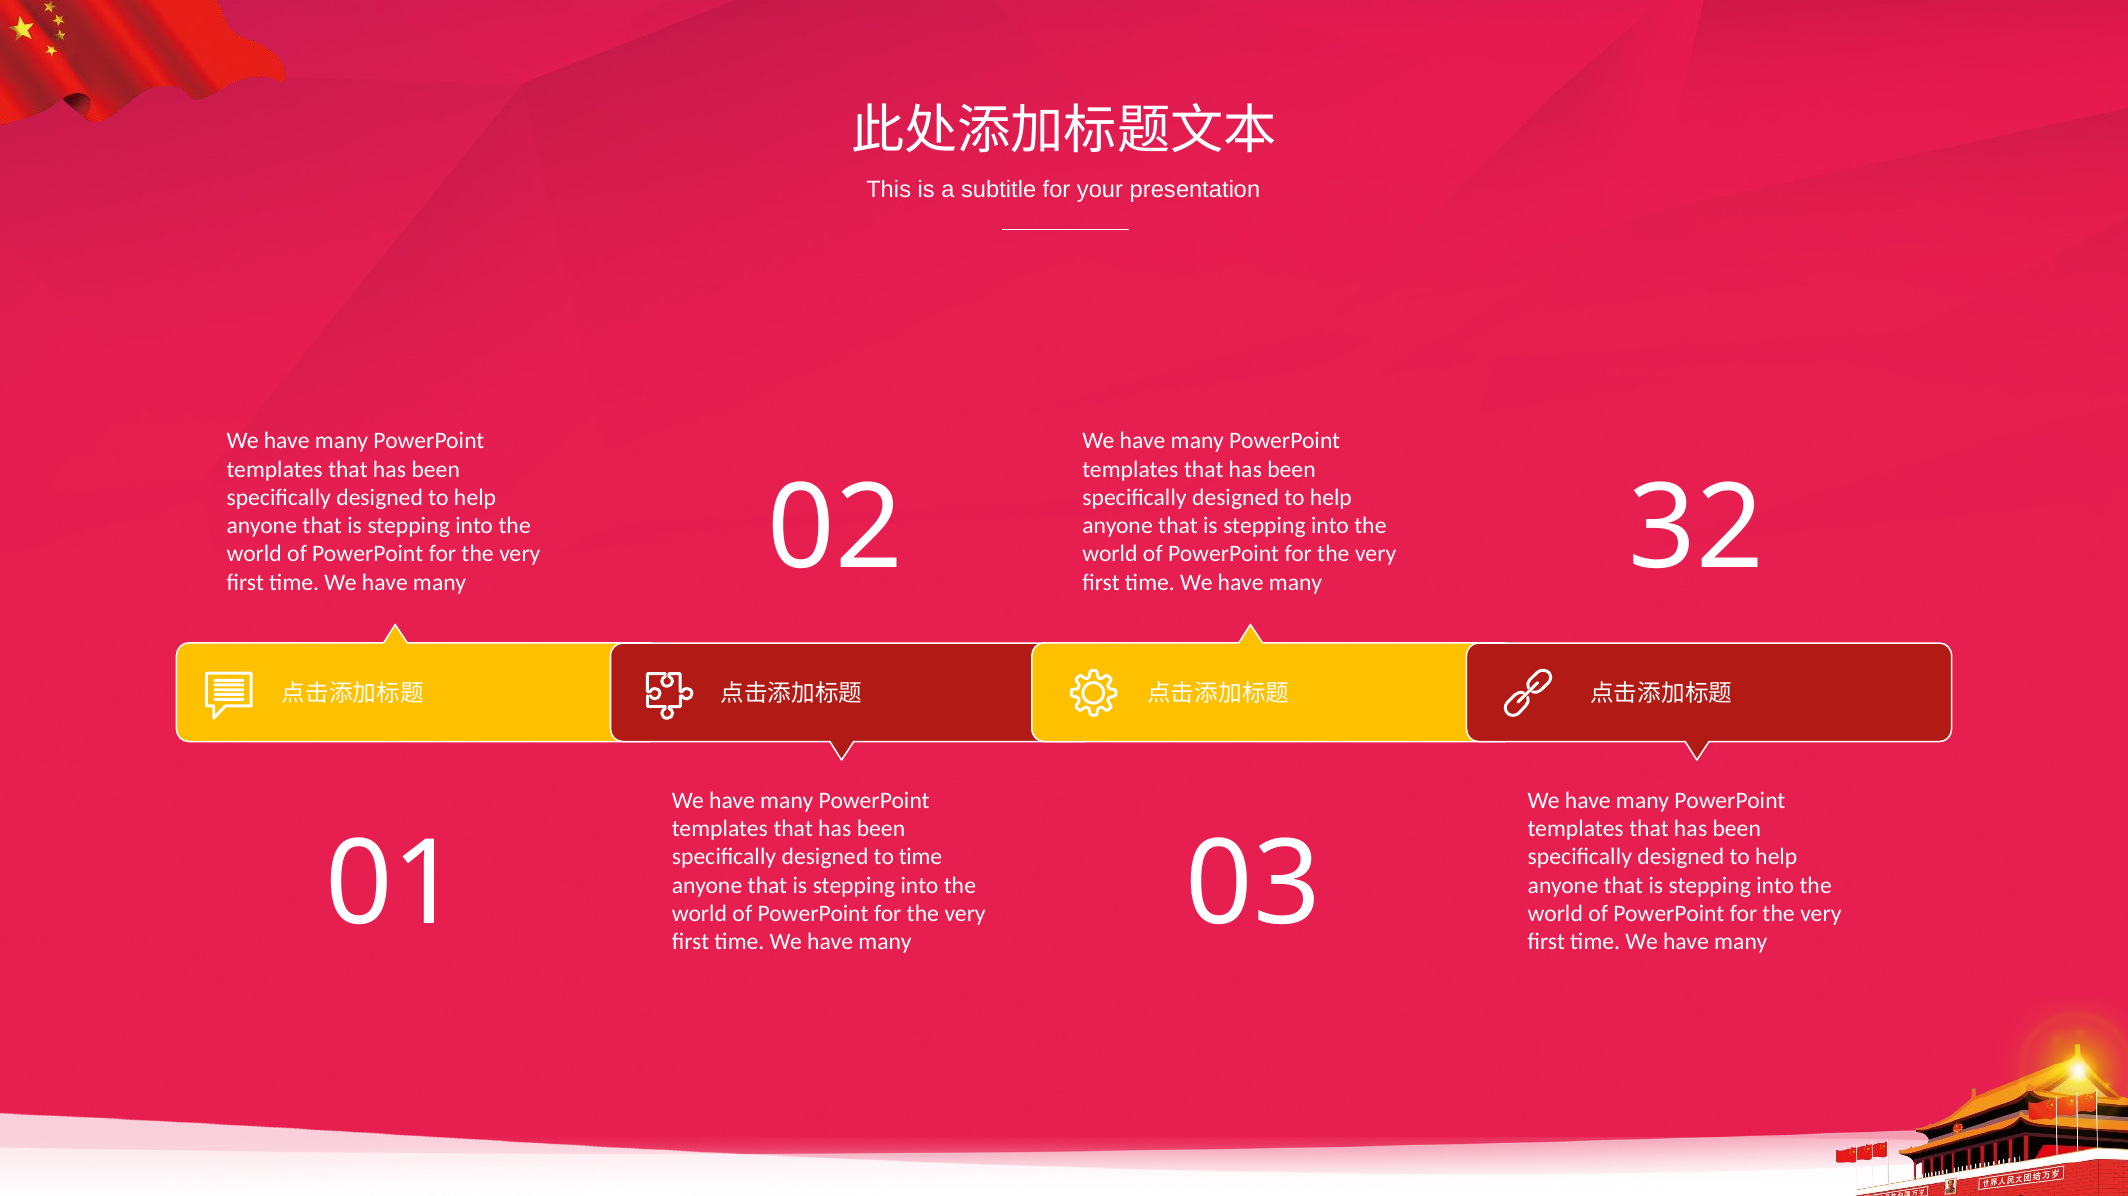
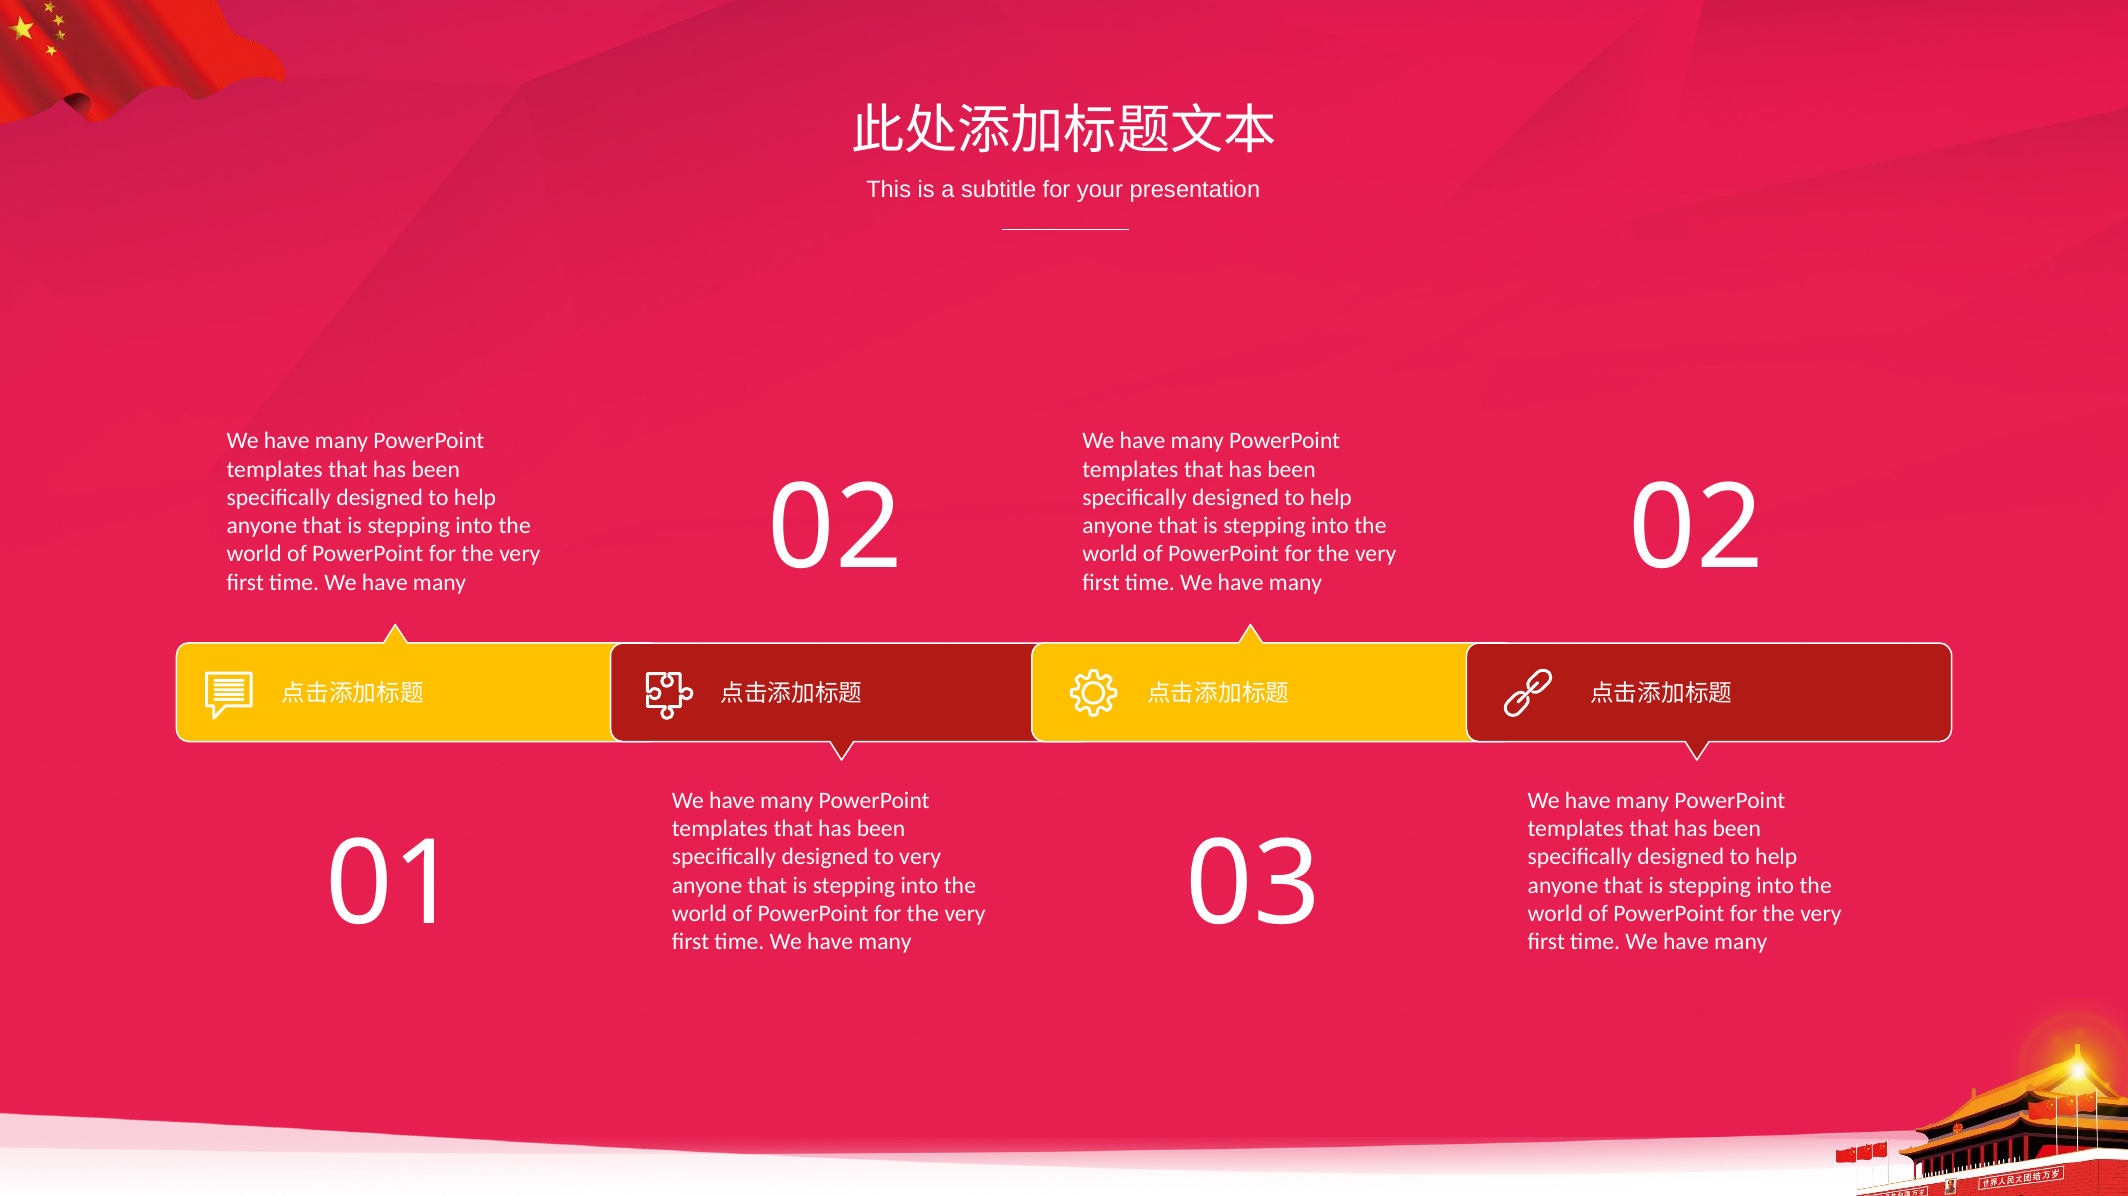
02 32: 32 -> 02 (1696, 528)
to time: time -> very (920, 857)
